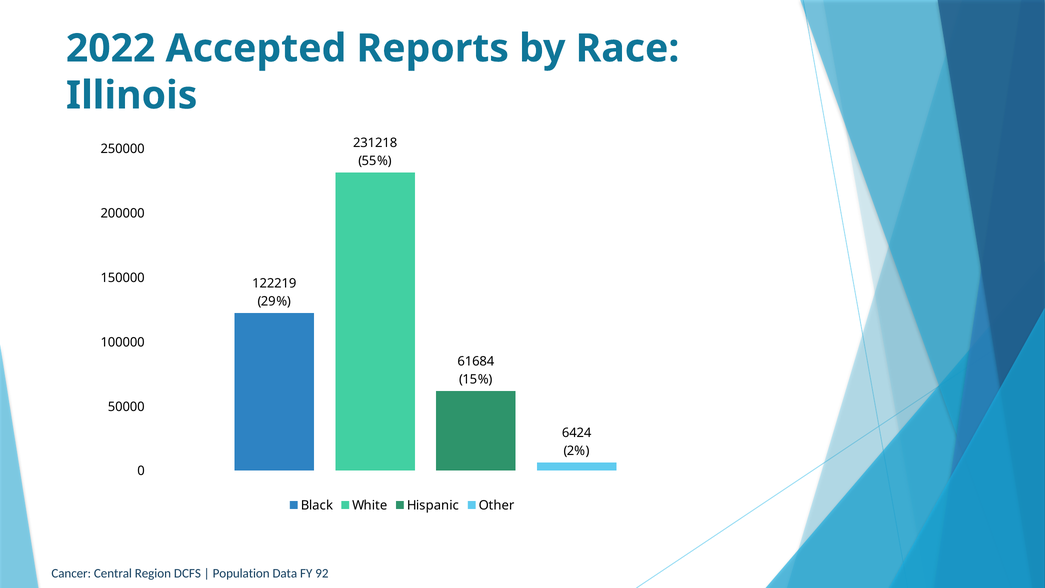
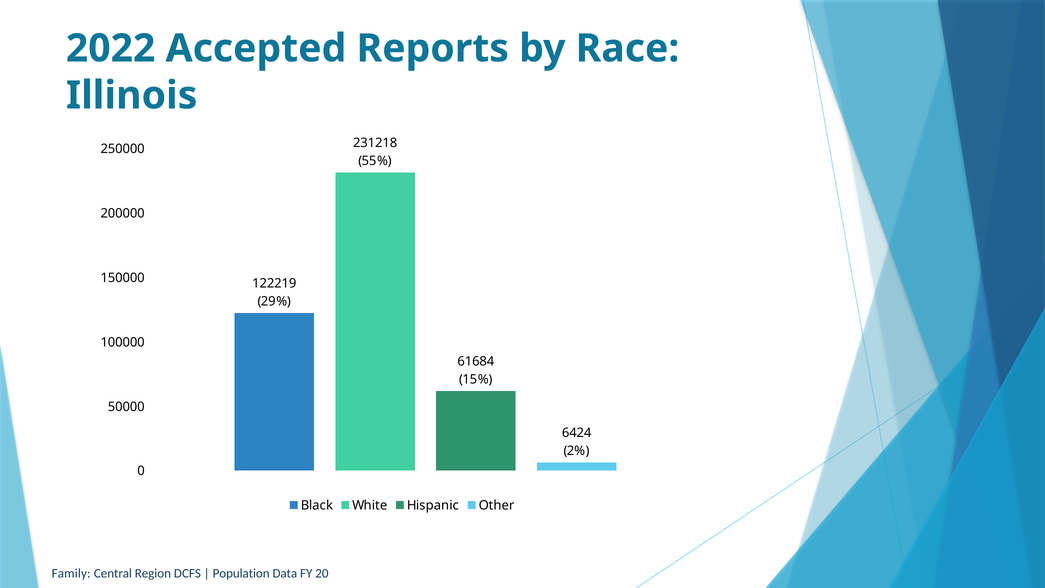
Cancer: Cancer -> Family (71, 573)
92: 92 -> 20 (322, 573)
